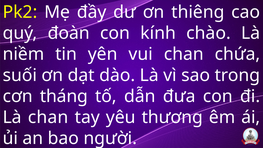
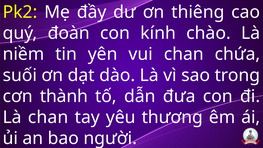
tháng: tháng -> thành (64, 96)
